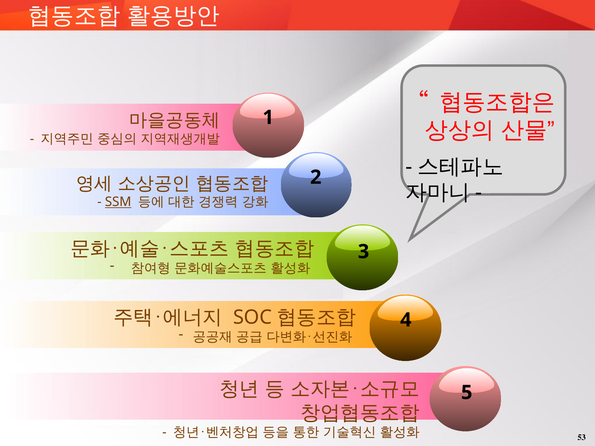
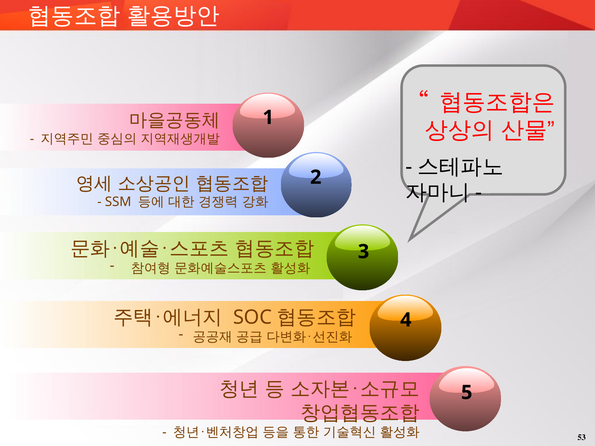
SSM underline: present -> none (118, 202)
